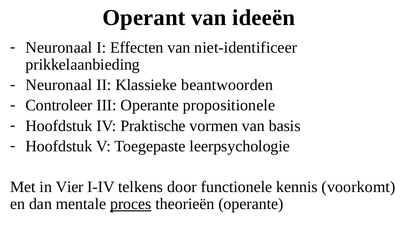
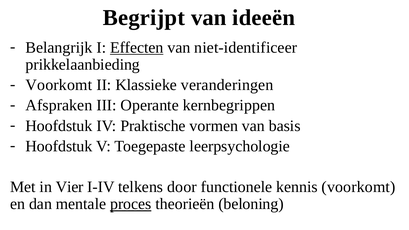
Operant: Operant -> Begrijpt (144, 18)
Neuronaal: Neuronaal -> Belangrijk (59, 48)
Effecten underline: none -> present (137, 48)
Neuronaal: Neuronaal -> Voorkomt (59, 85)
beantwoorden: beantwoorden -> veranderingen (227, 85)
Controleer: Controleer -> Afspraken (59, 105)
propositionele: propositionele -> kernbegrippen (229, 105)
theorieën operante: operante -> beloning (251, 204)
